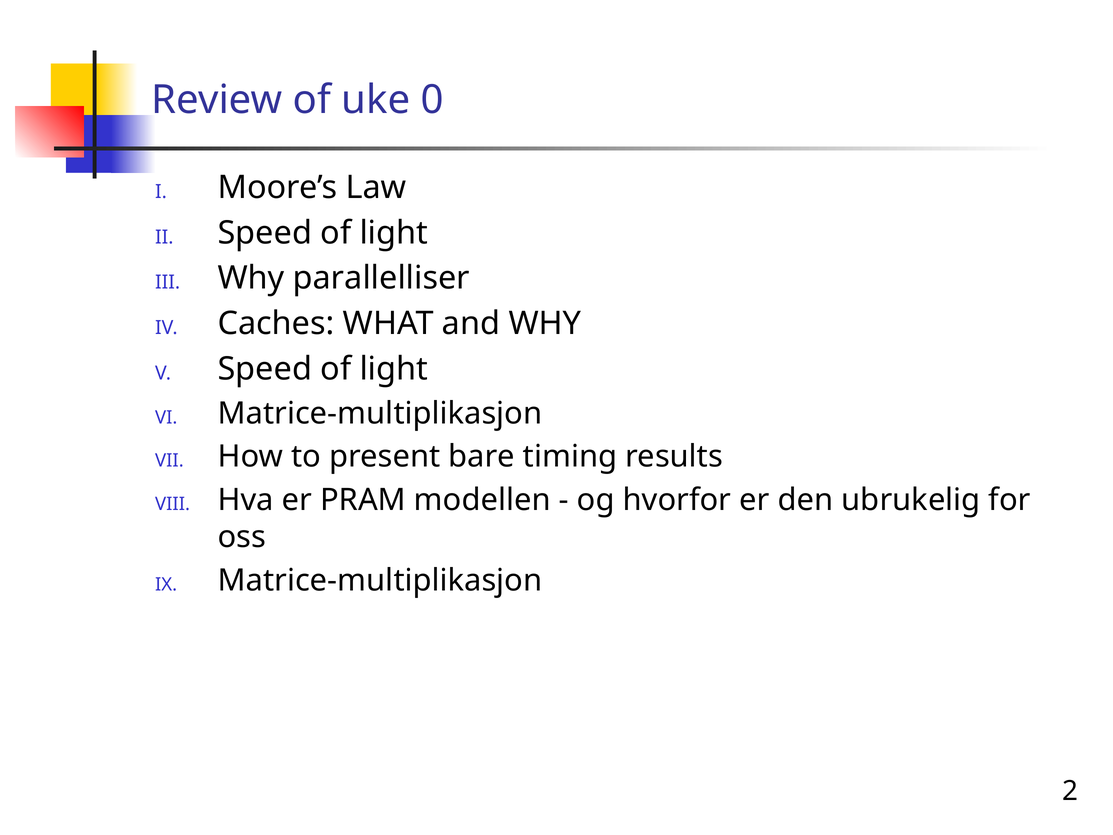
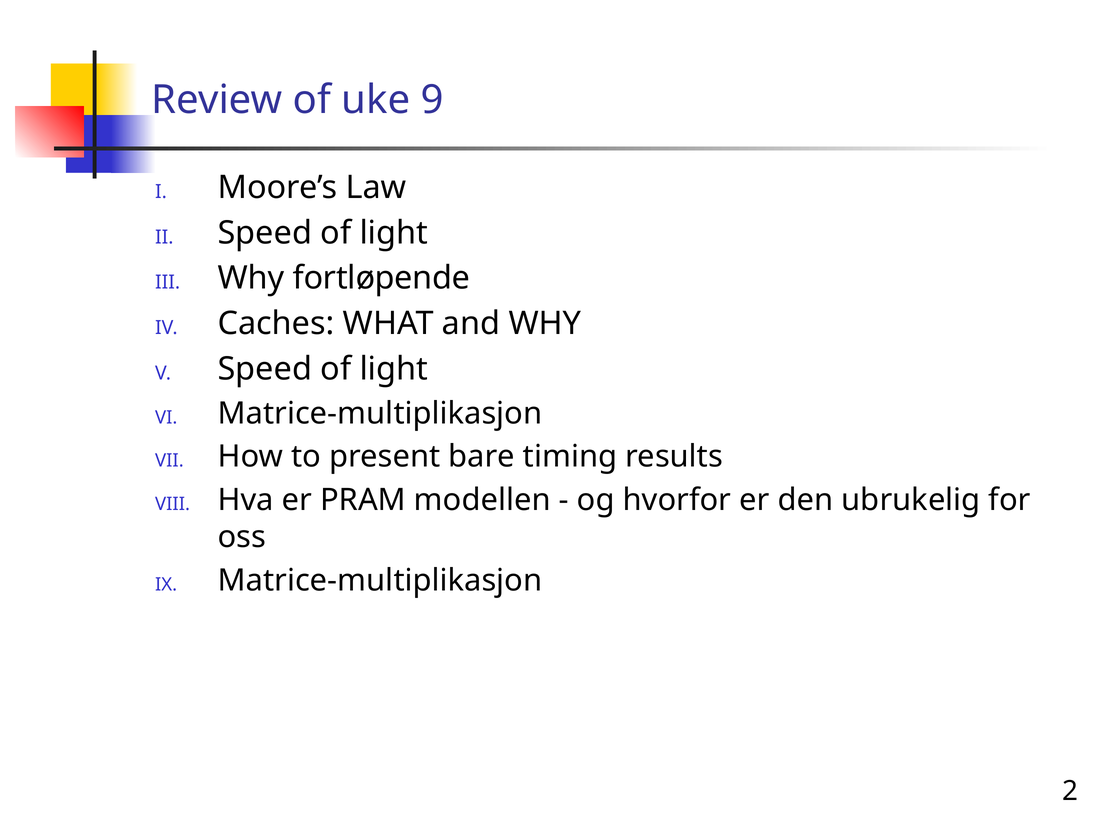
0: 0 -> 9 (432, 100)
parallelliser: parallelliser -> fortløpende (382, 278)
